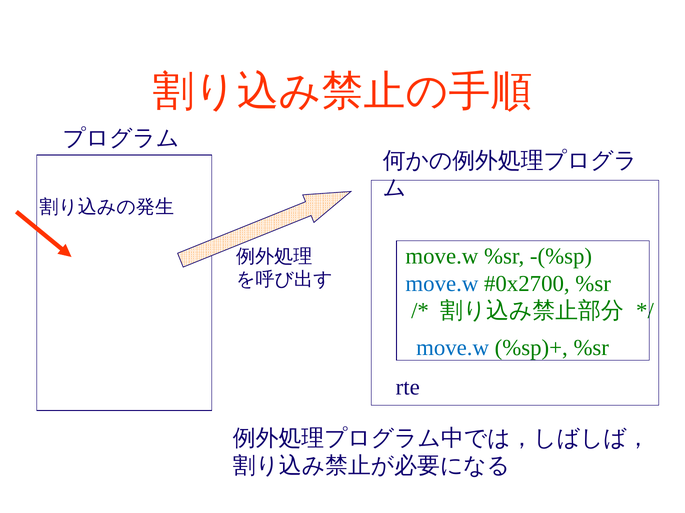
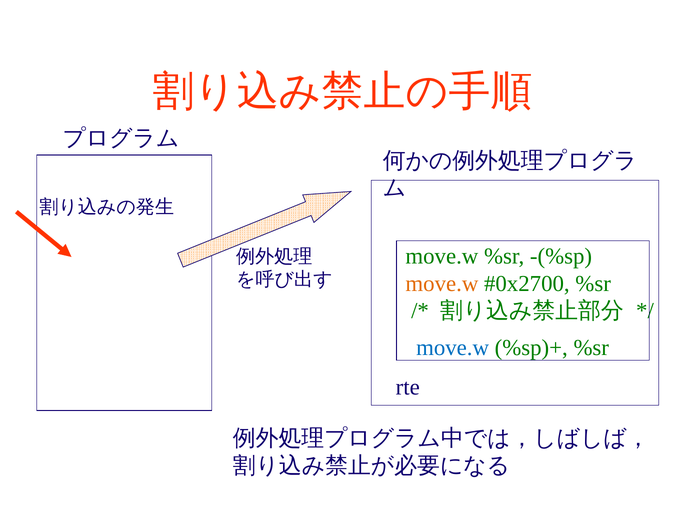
move.w colour: blue -> orange (442, 284)
